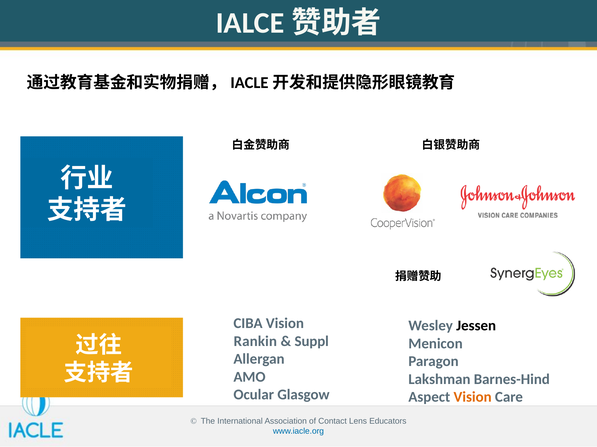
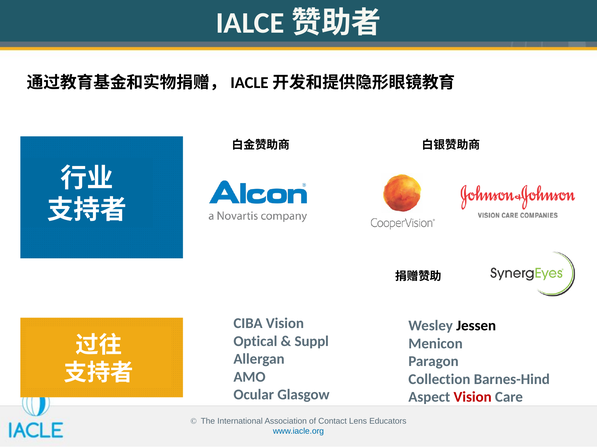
Rankin: Rankin -> Optical (255, 342)
Lakshman: Lakshman -> Collection (439, 380)
Vision colour: orange -> red (473, 398)
